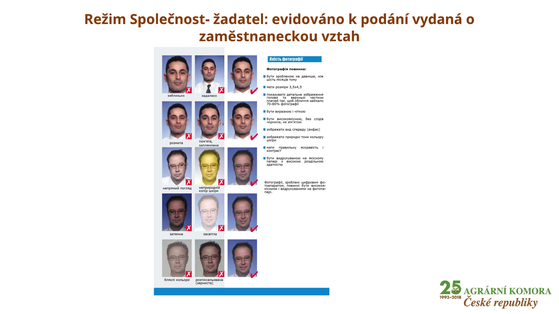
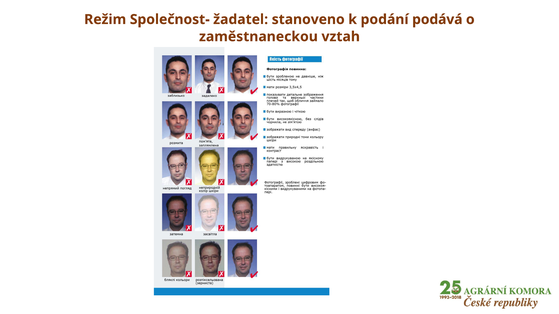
evidováno: evidováno -> stanoveno (308, 19)
vydaná: vydaná -> podává (437, 19)
